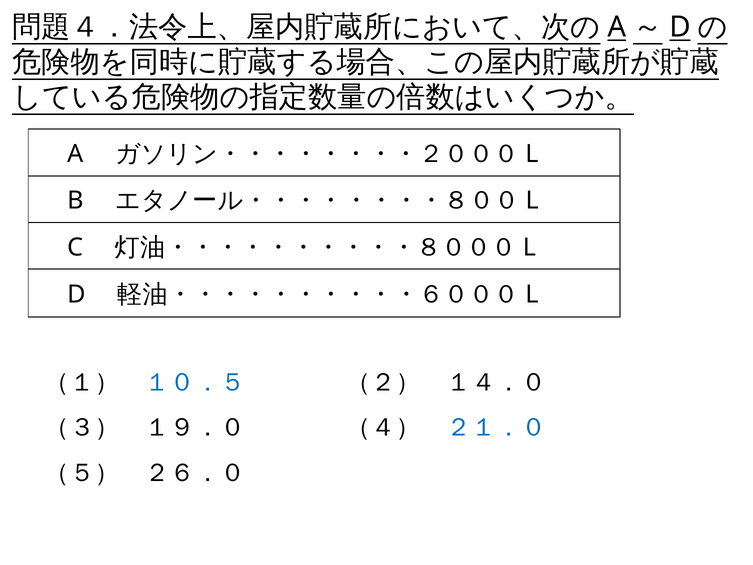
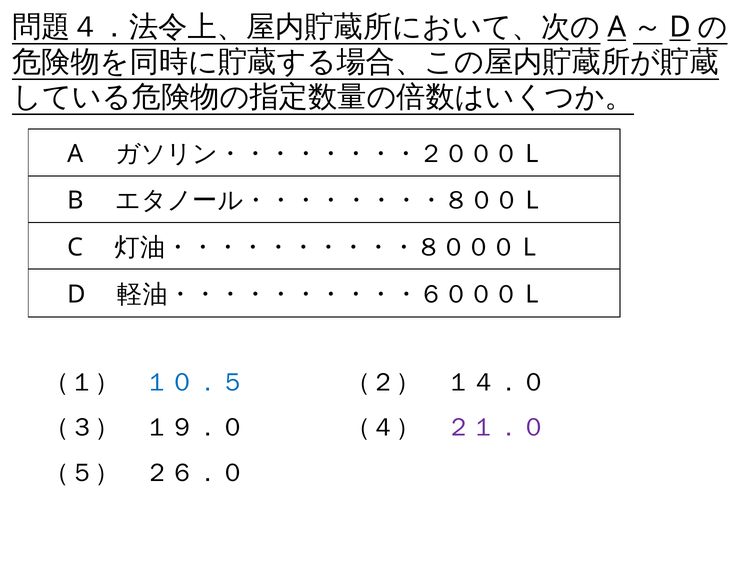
２１．０ colour: blue -> purple (496, 428)
